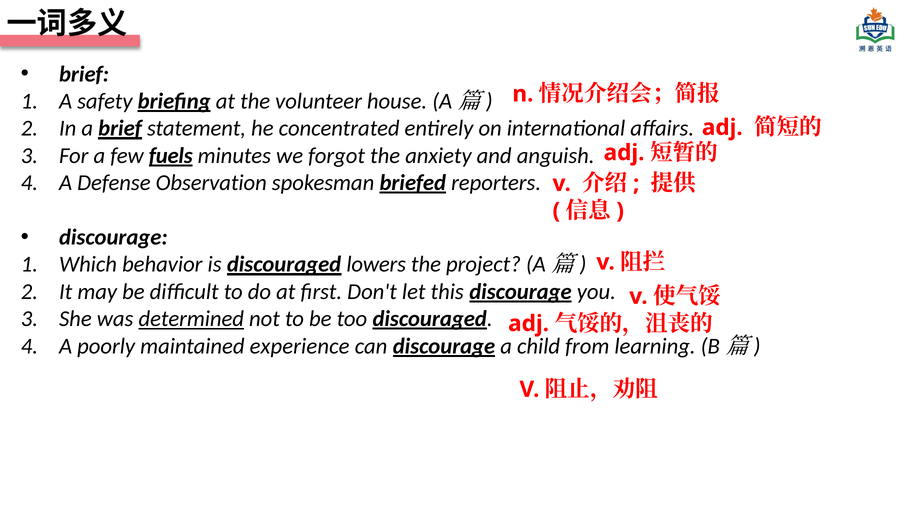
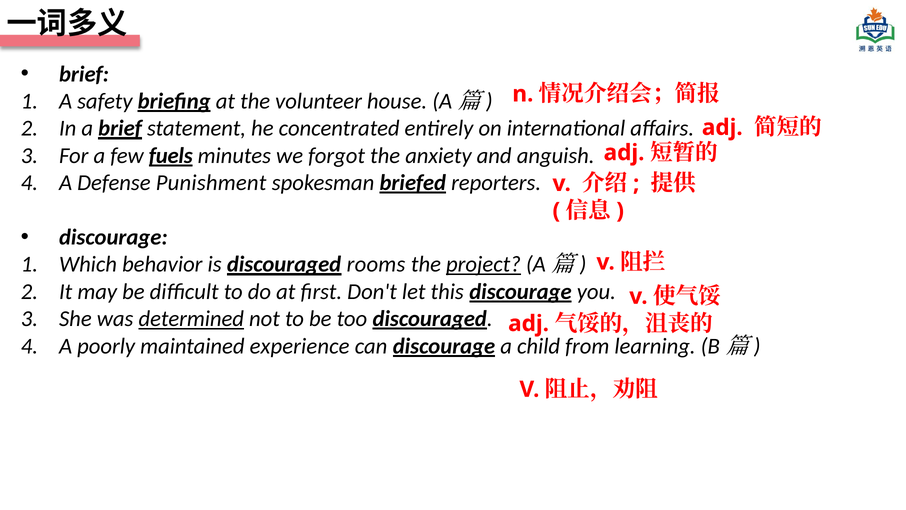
Observation: Observation -> Punishment (211, 183)
lowers: lowers -> rooms (376, 264)
project underline: none -> present (483, 264)
